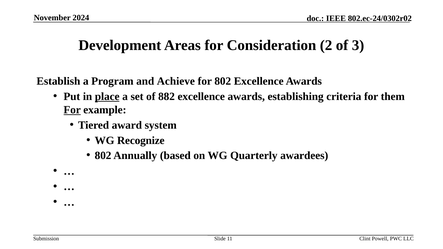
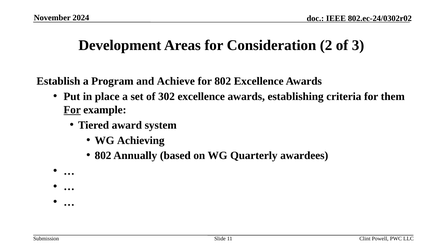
place underline: present -> none (107, 97)
882: 882 -> 302 (167, 97)
Recognize: Recognize -> Achieving (141, 140)
